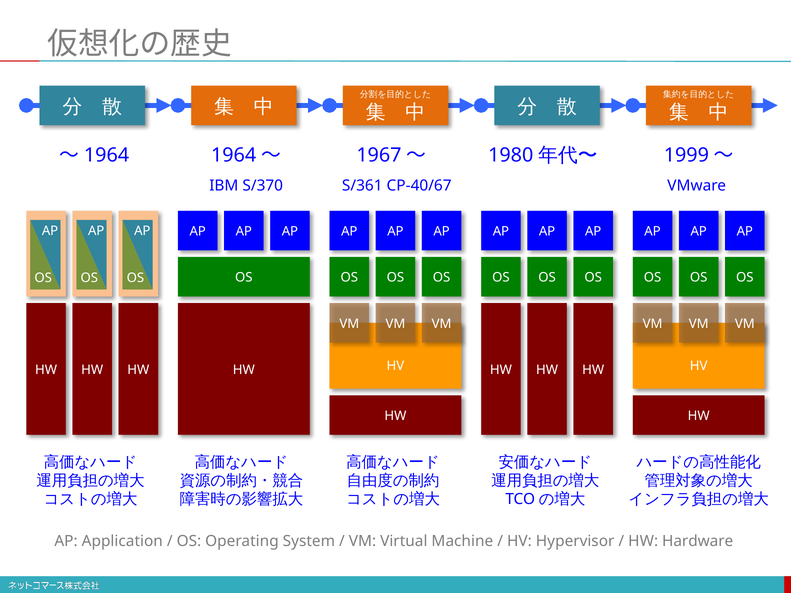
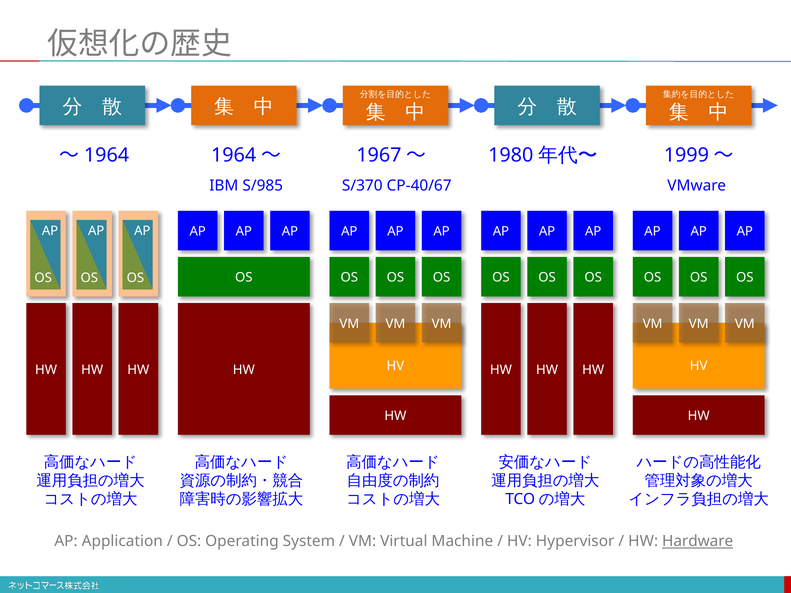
S/370: S/370 -> S/985 (263, 186)
S/361: S/361 -> S/370 (362, 186)
Hardware underline: none -> present (698, 542)
